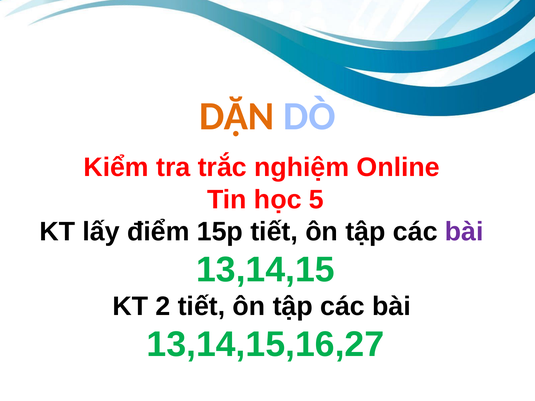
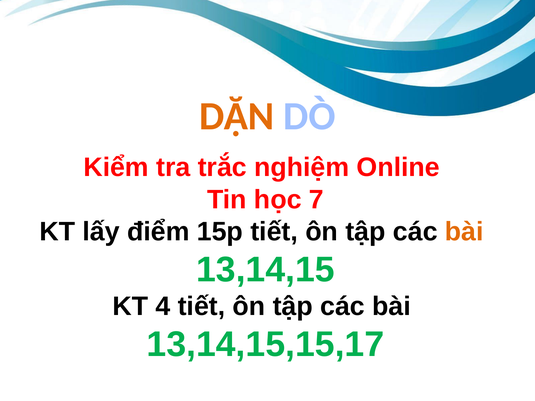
5: 5 -> 7 (316, 200)
bài colour: purple -> orange (464, 232)
2: 2 -> 4 (163, 307)
13,14,15,16,27: 13,14,15,16,27 -> 13,14,15,15,17 (265, 345)
